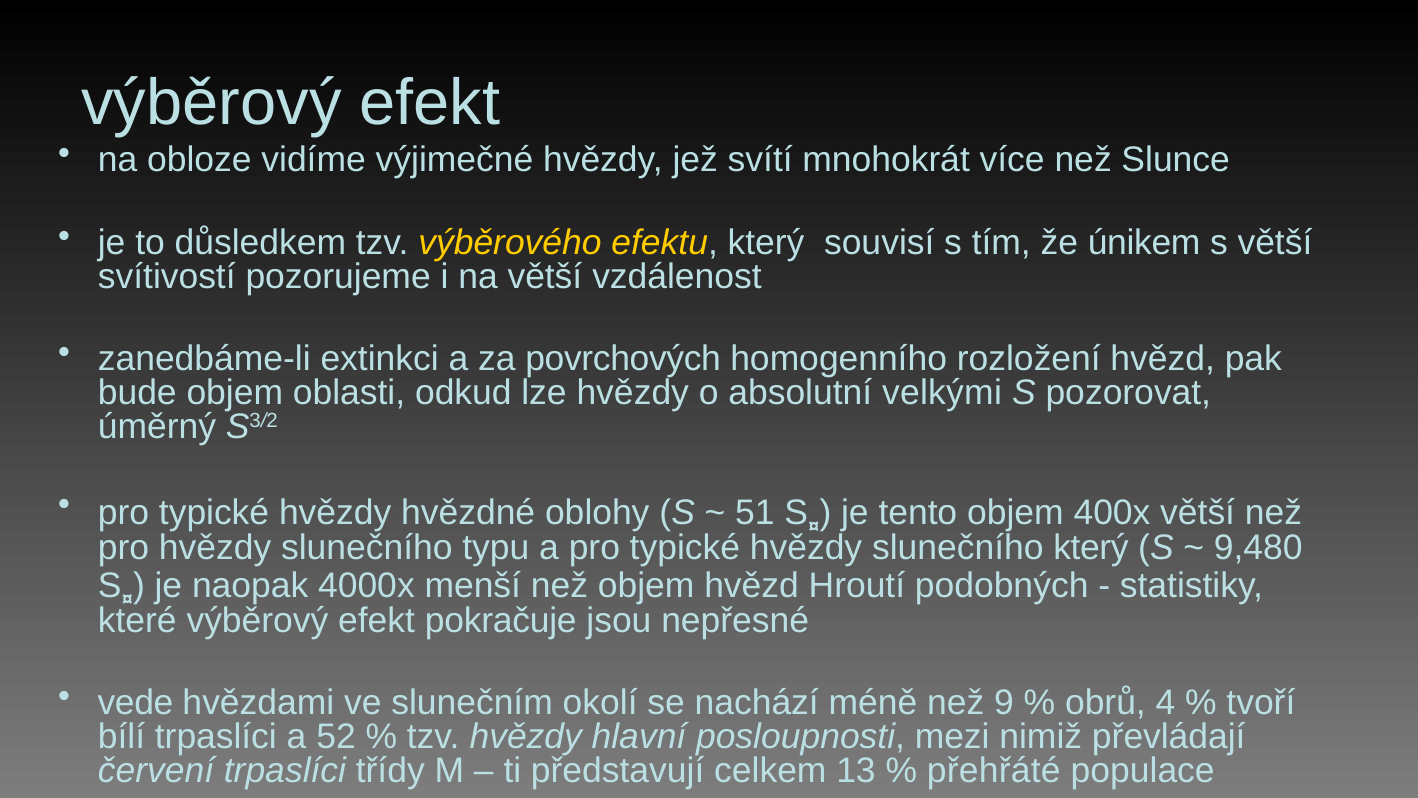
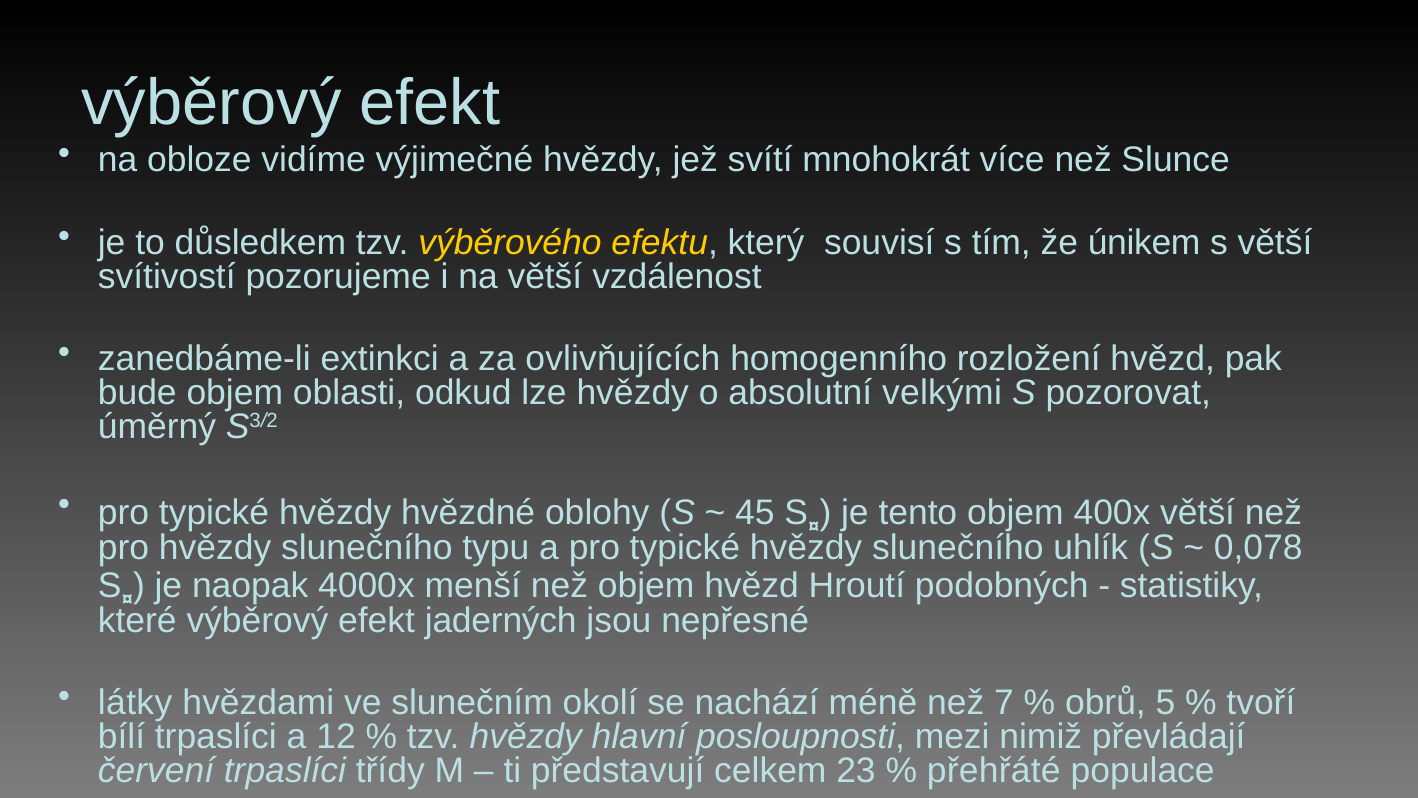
povrchových: povrchových -> ovlivňujících (623, 358)
51: 51 -> 45 (755, 513)
slunečního který: který -> uhlík (1091, 547)
9,480: 9,480 -> 0,078 (1258, 547)
pokračuje: pokračuje -> jaderných (501, 620)
vede: vede -> látky (135, 702)
9: 9 -> 7 (1004, 702)
4: 4 -> 5 (1165, 702)
52: 52 -> 12 (336, 736)
13: 13 -> 23 (856, 771)
